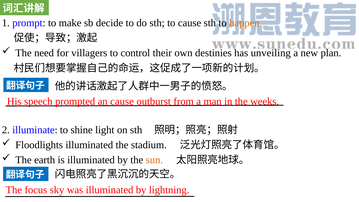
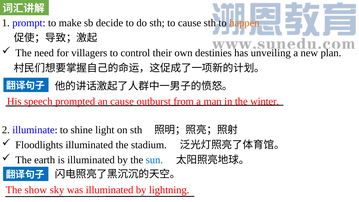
weeks: weeks -> winter (265, 101)
sun colour: orange -> blue (154, 160)
focus: focus -> show (36, 190)
